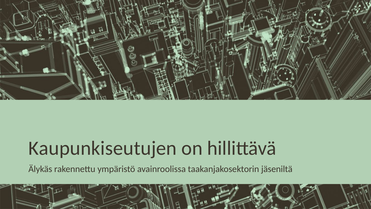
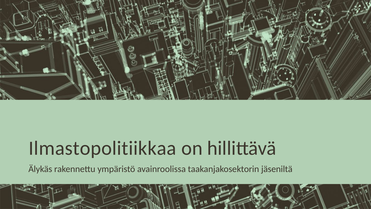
Kaupunkiseutujen: Kaupunkiseutujen -> Ilmastopolitiikkaa (103, 148)
